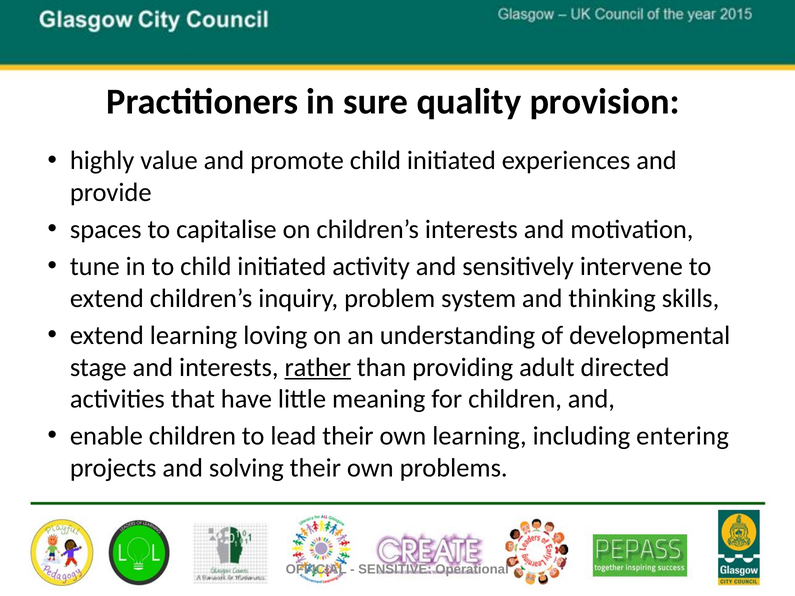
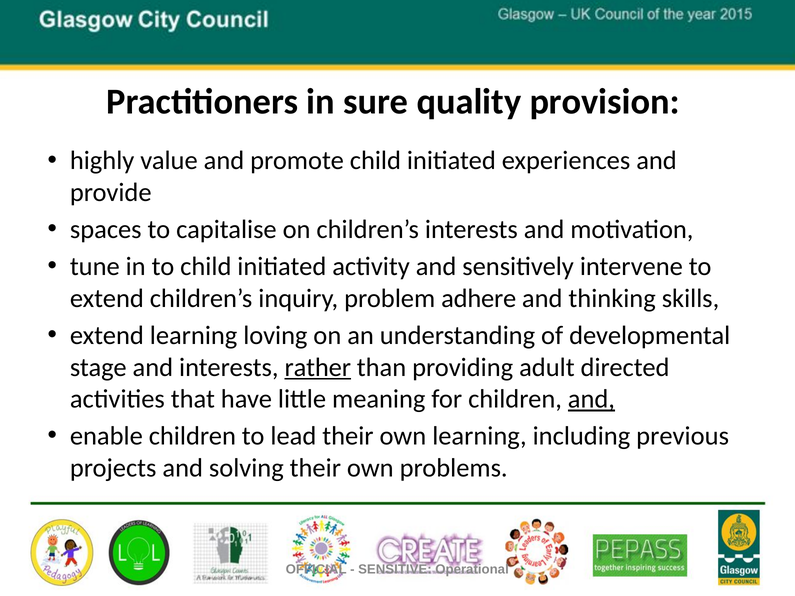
system: system -> adhere (479, 299)
and underline: none -> present (591, 399)
entering: entering -> previous (683, 436)
